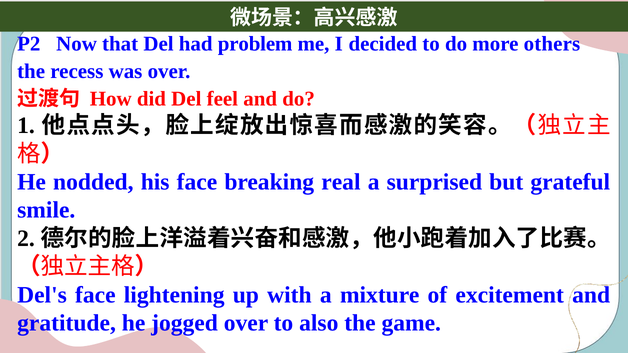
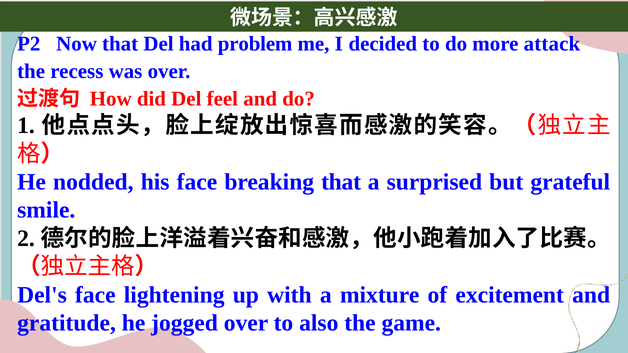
others: others -> attack (552, 44)
breaking real: real -> that (341, 182)
